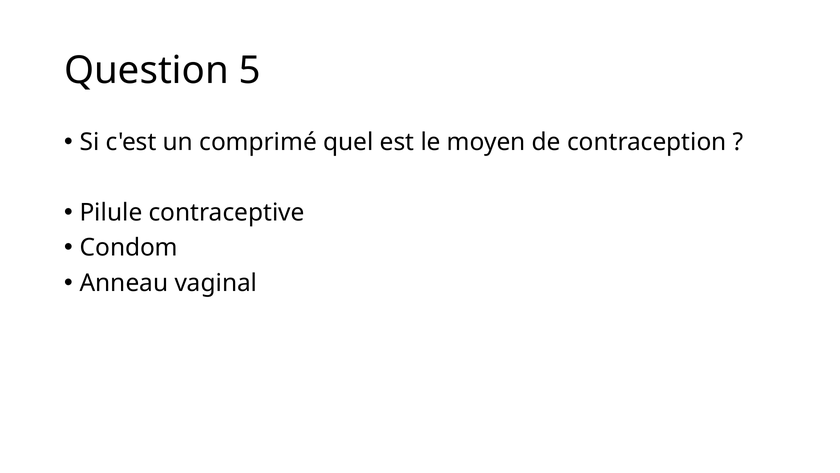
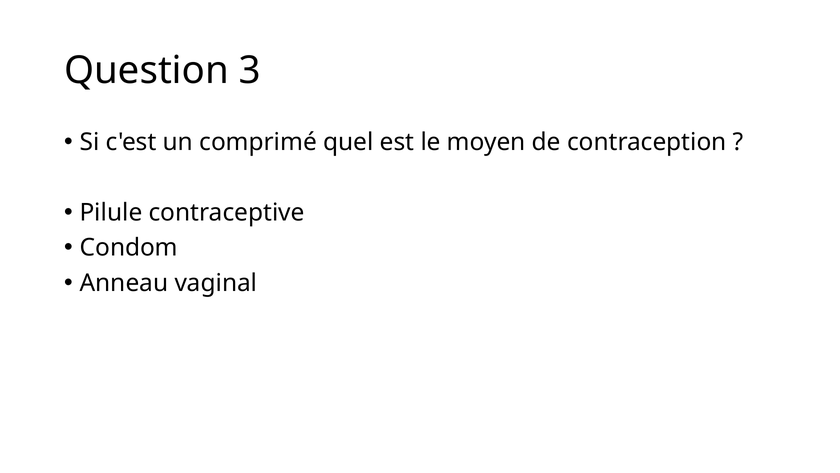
5: 5 -> 3 (250, 71)
